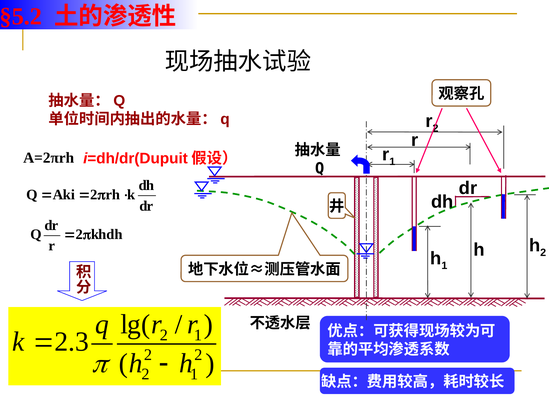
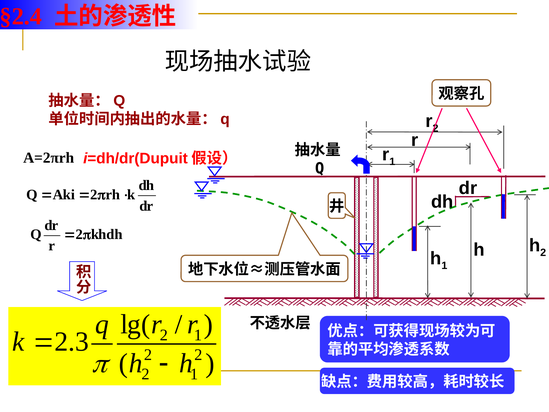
§5.2: §5.2 -> §2.4 (21, 16)
